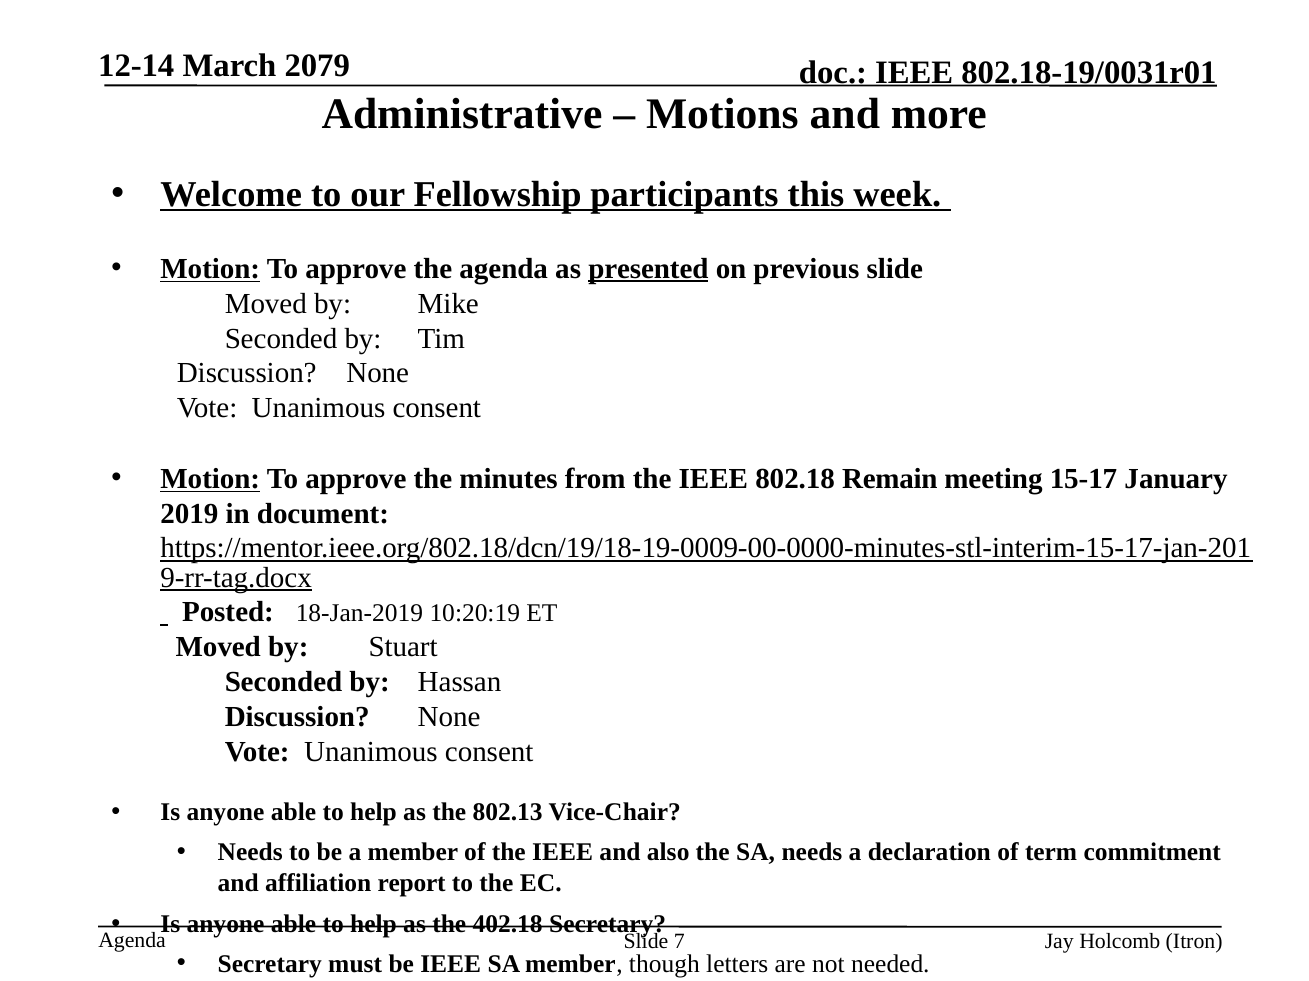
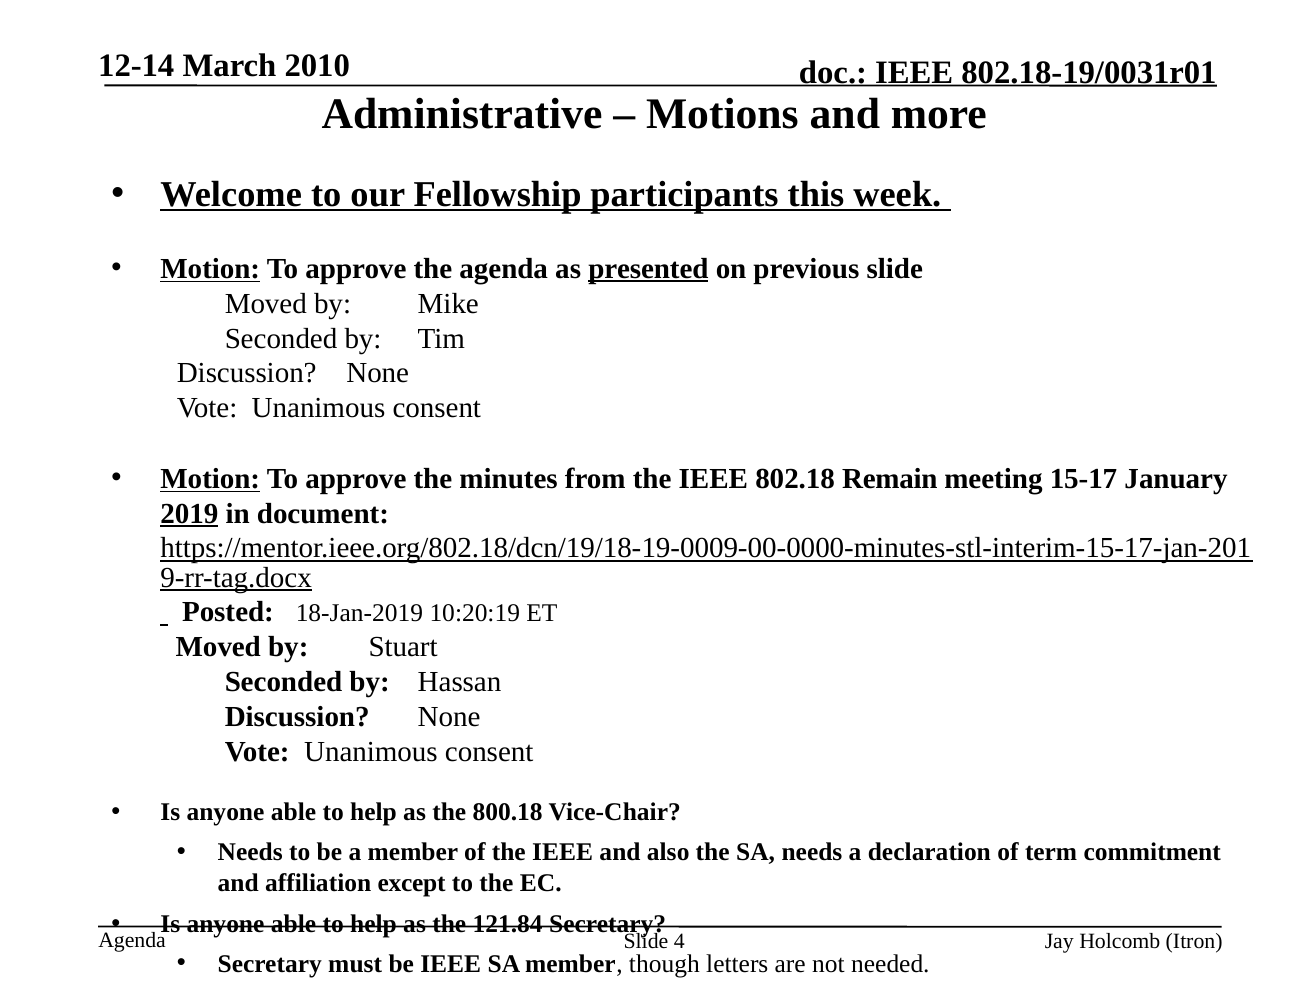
2079: 2079 -> 2010 (317, 65)
2019 underline: none -> present (189, 514)
802.13: 802.13 -> 800.18 (508, 813)
report: report -> except (412, 883)
402.18: 402.18 -> 121.84 (508, 925)
7: 7 -> 4 (679, 942)
